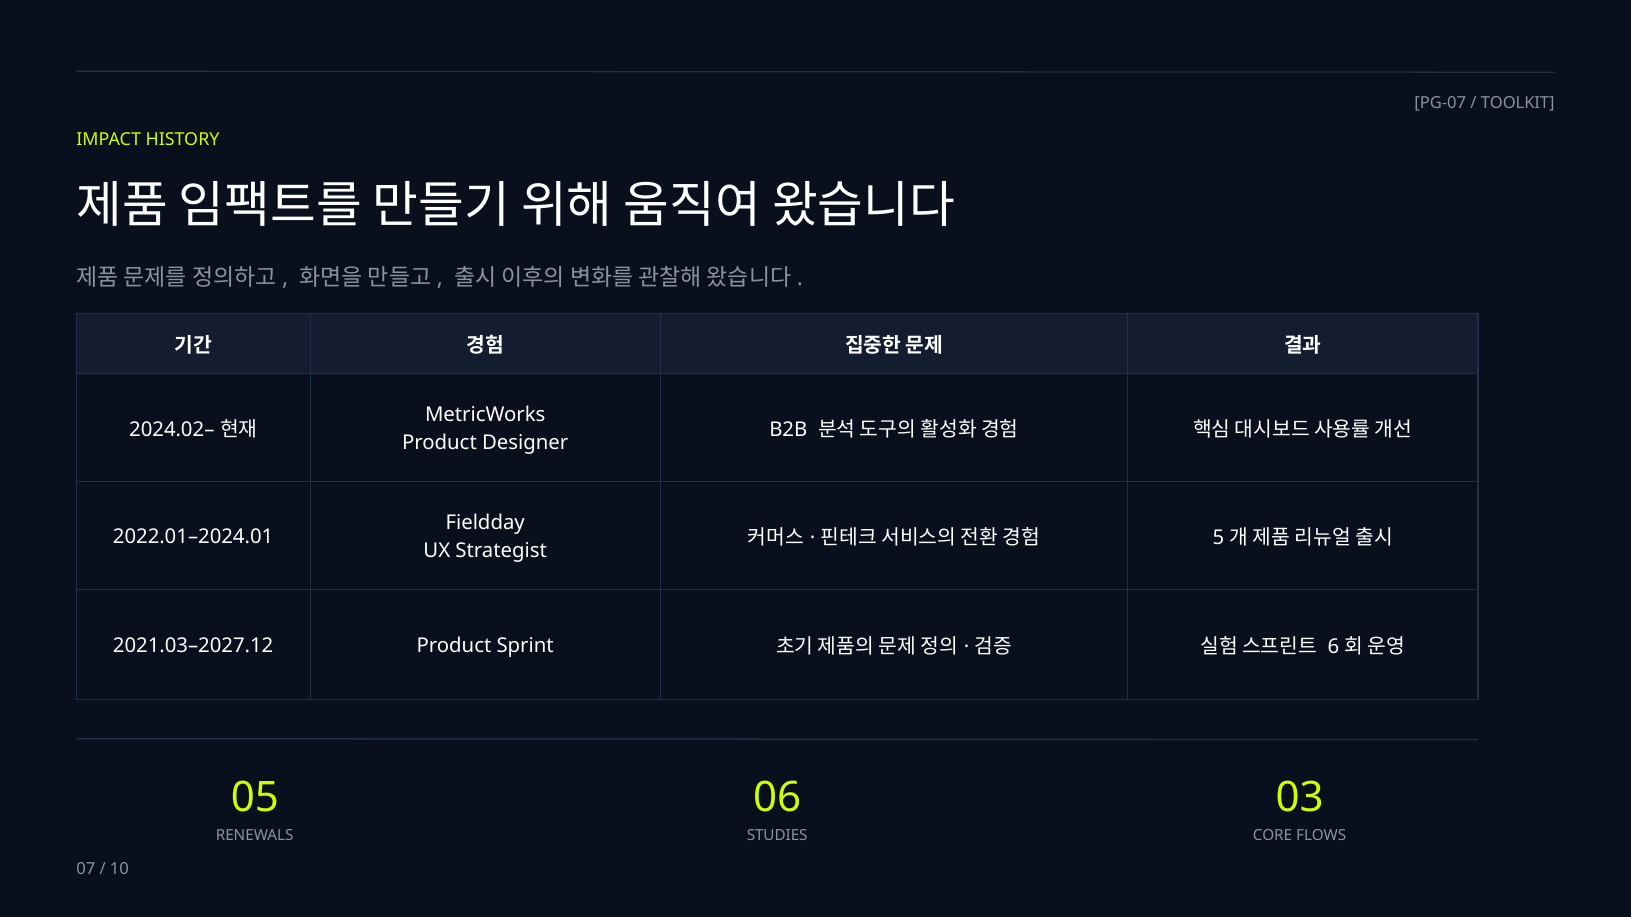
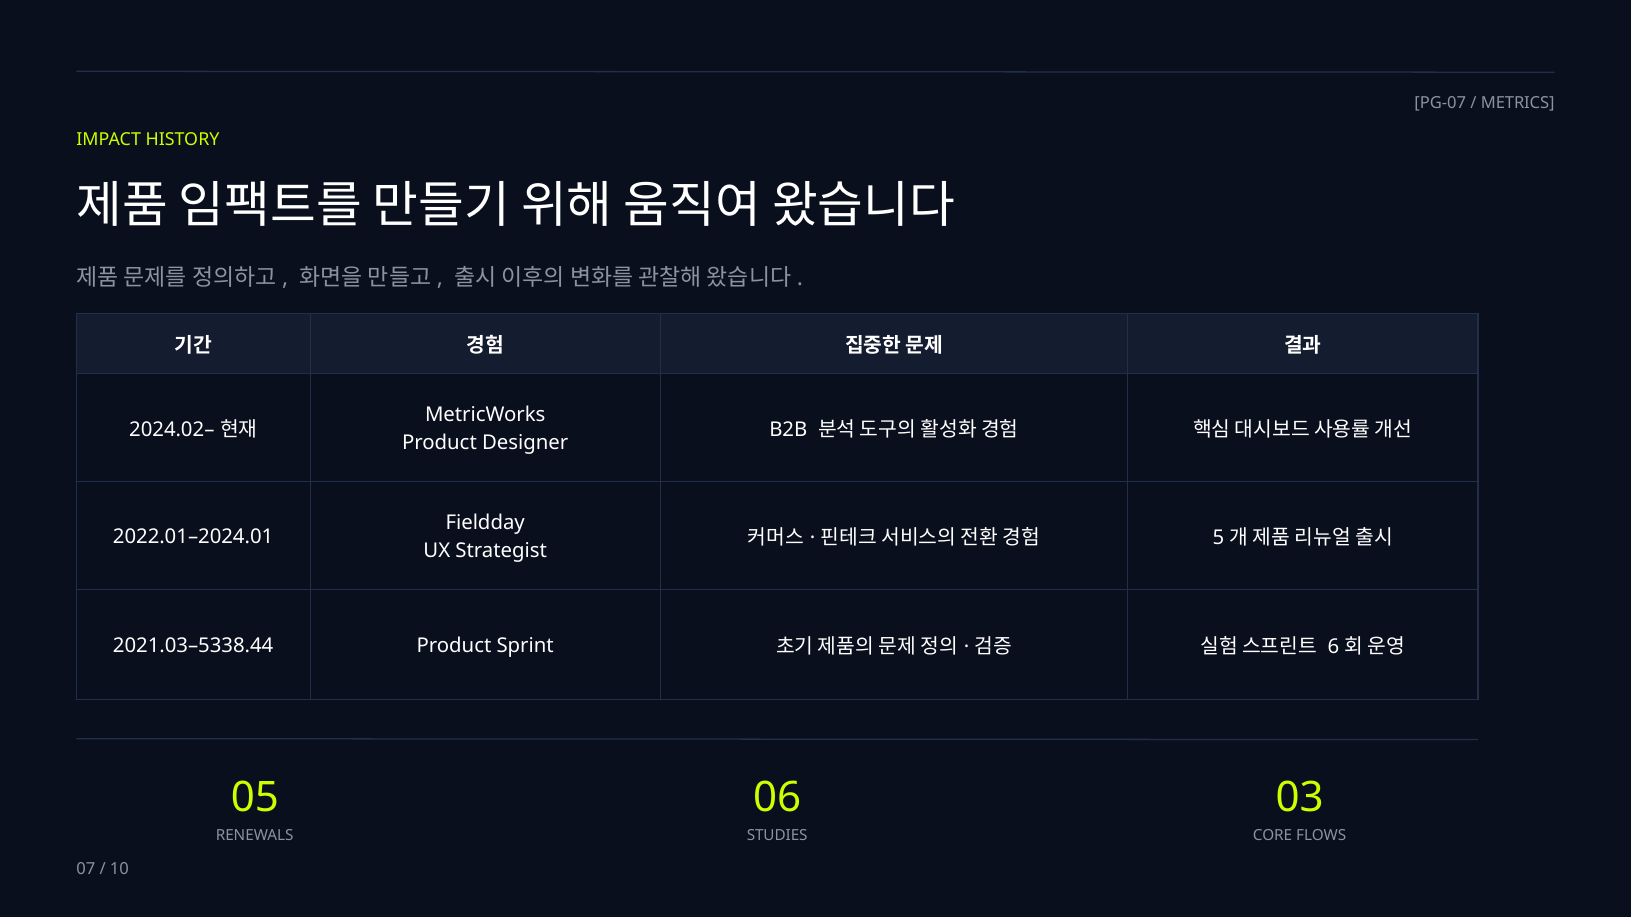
TOOLKIT: TOOLKIT -> METRICS (1518, 103)
2021.03–2027.12: 2021.03–2027.12 -> 2021.03–5338.44 (193, 646)
